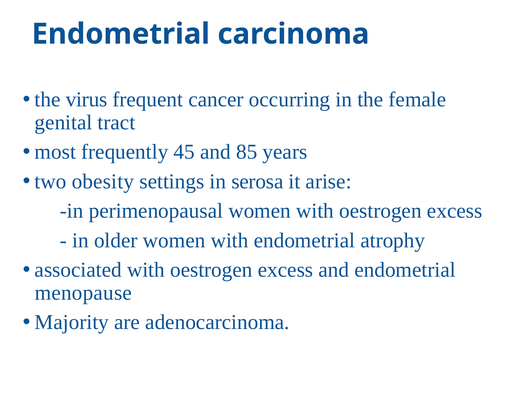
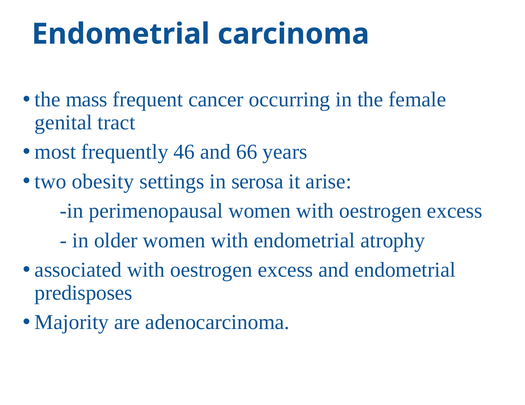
virus: virus -> mass (87, 100)
45: 45 -> 46 (184, 152)
85: 85 -> 66 (247, 152)
menopause: menopause -> predisposes (84, 293)
